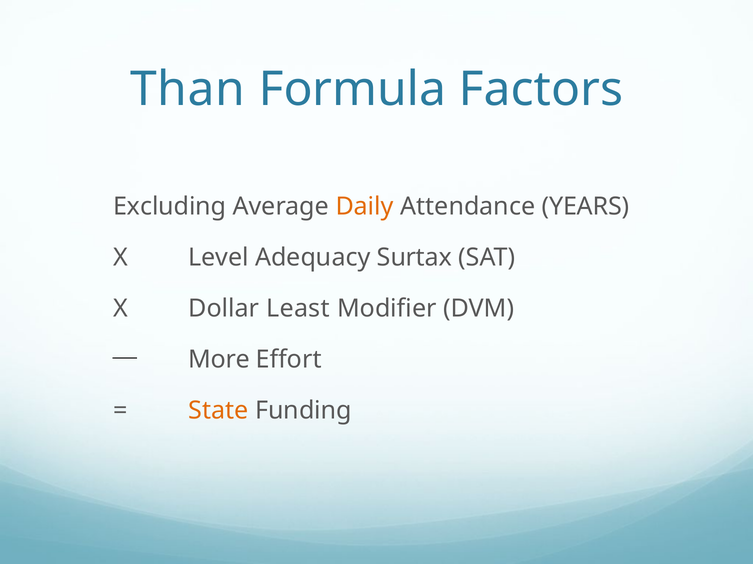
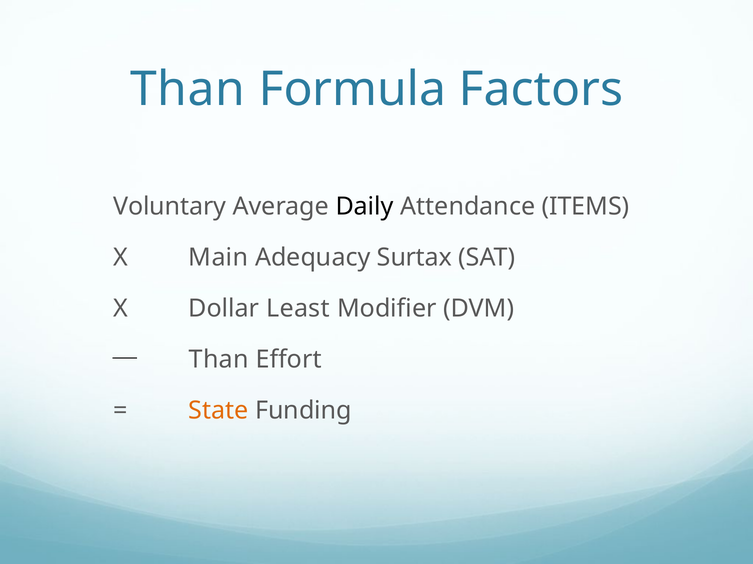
Excluding: Excluding -> Voluntary (170, 207)
Daily colour: orange -> black (365, 207)
YEARS: YEARS -> ITEMS (585, 207)
Level: Level -> Main (218, 258)
More: More -> Than (219, 360)
